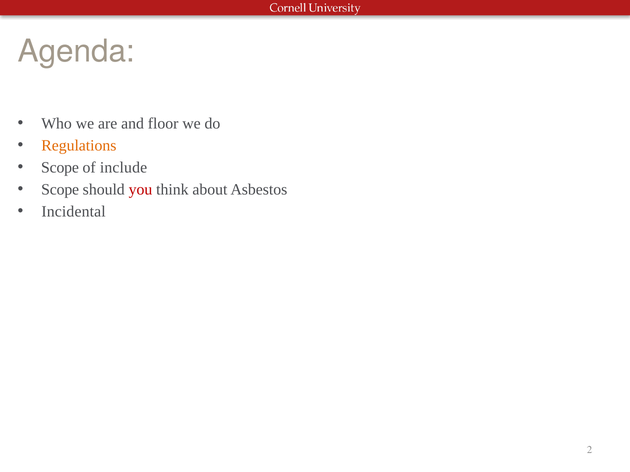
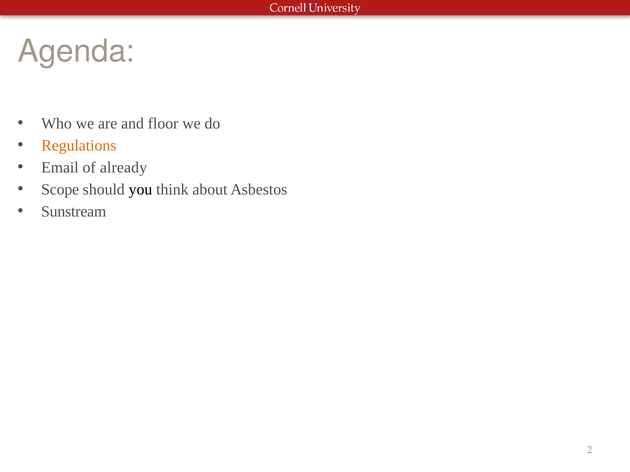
Scope: Scope -> Email (60, 168)
include: include -> already (124, 168)
you colour: red -> black (140, 190)
Incidental: Incidental -> Sunstream (74, 212)
